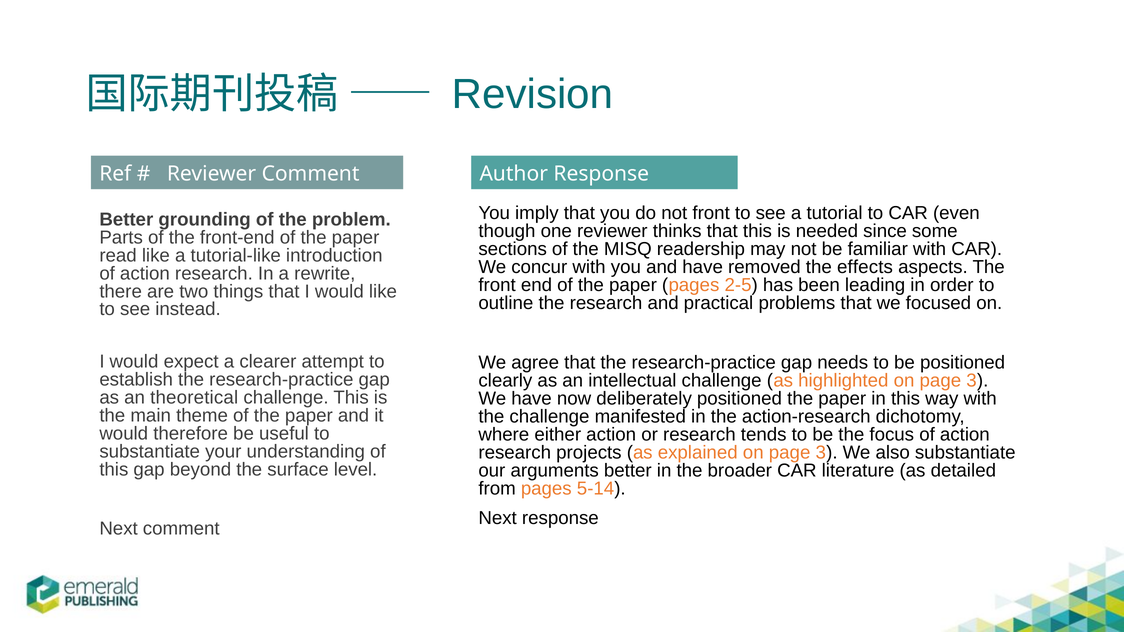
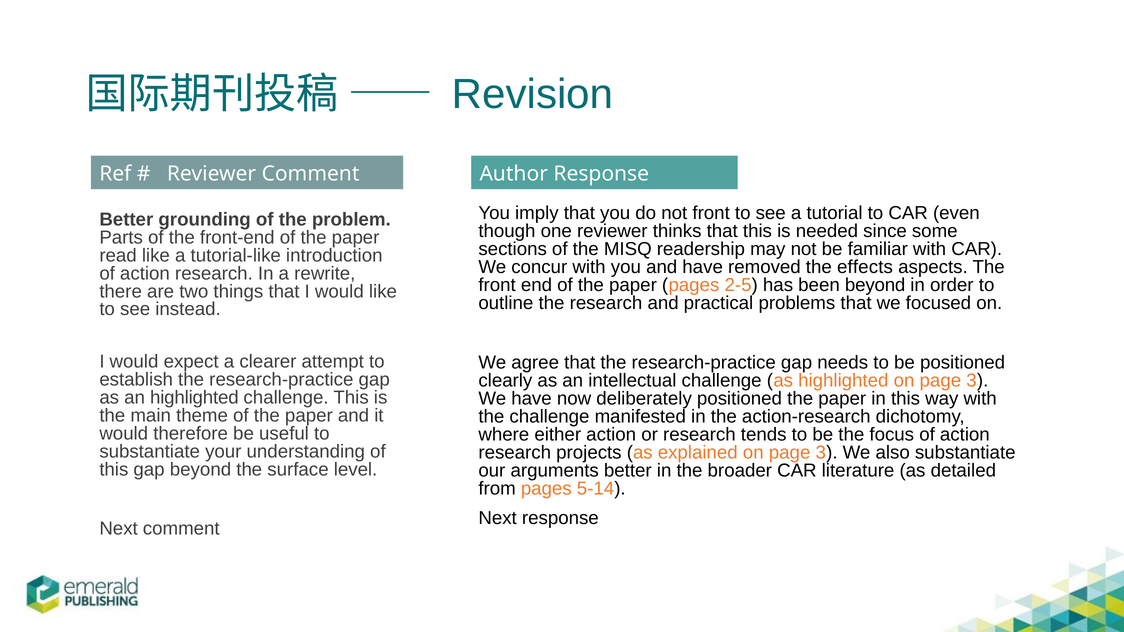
been leading: leading -> beyond (875, 285)
an theoretical: theoretical -> highlighted (194, 398)
